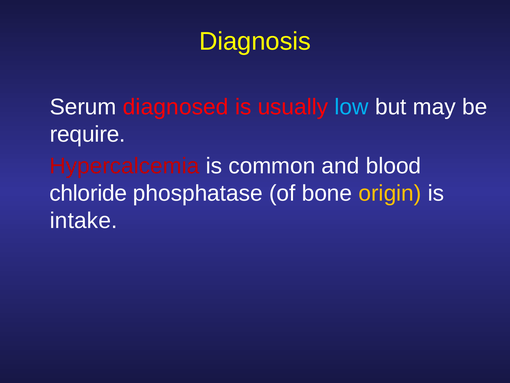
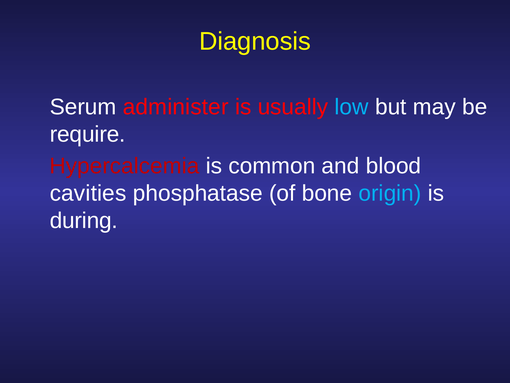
diagnosed: diagnosed -> administer (176, 107)
chloride: chloride -> cavities (88, 193)
origin colour: yellow -> light blue (390, 193)
intake: intake -> during (84, 220)
